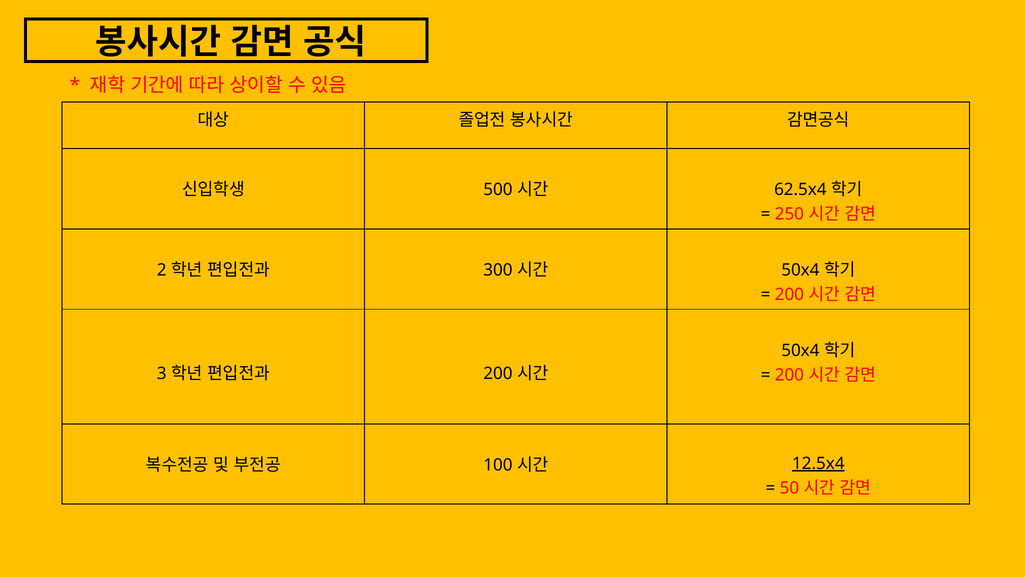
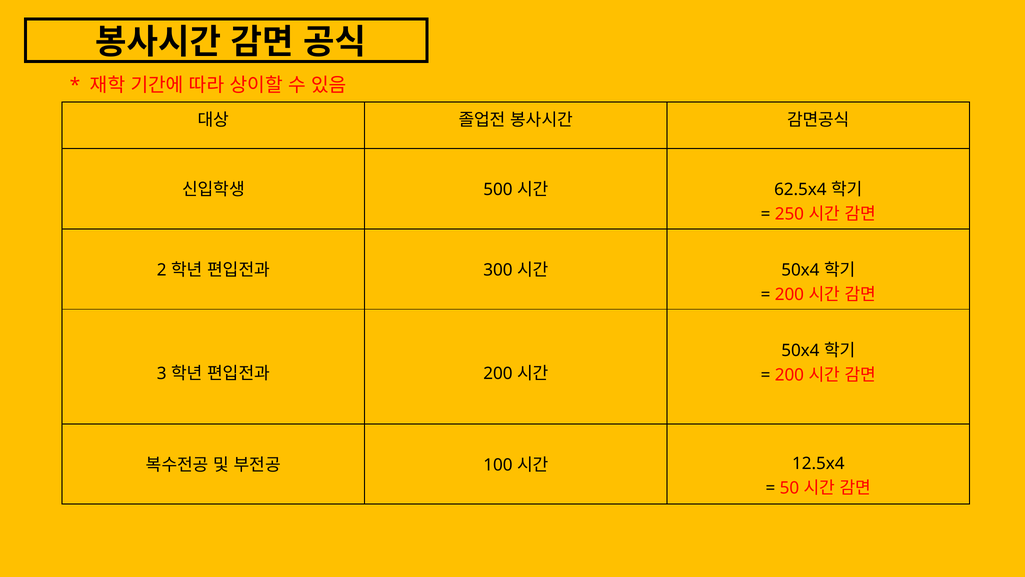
12.5x4 underline: present -> none (818, 463)
